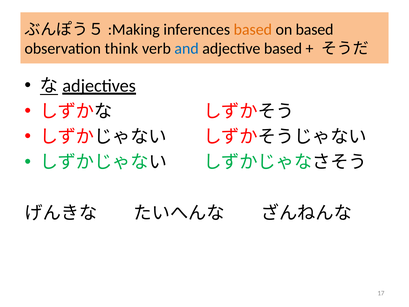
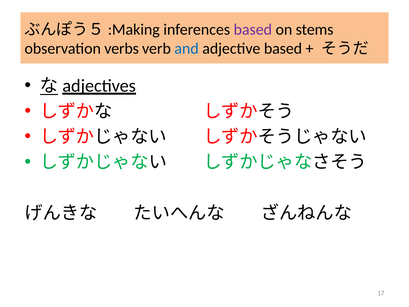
based colour: orange -> purple (253, 29)
on based: based -> stems (315, 29)
think: think -> verbs (122, 48)
